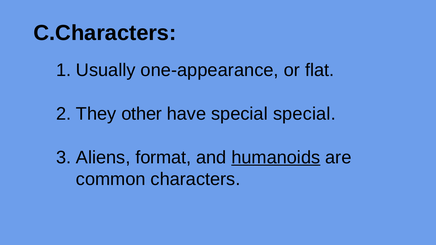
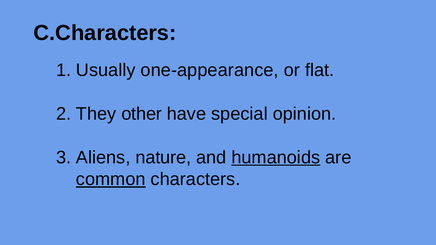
special special: special -> opinion (305, 114)
format: format -> nature (163, 158)
common underline: none -> present (111, 179)
